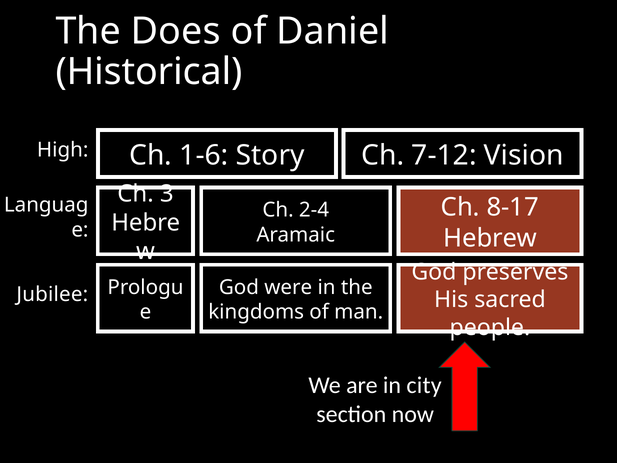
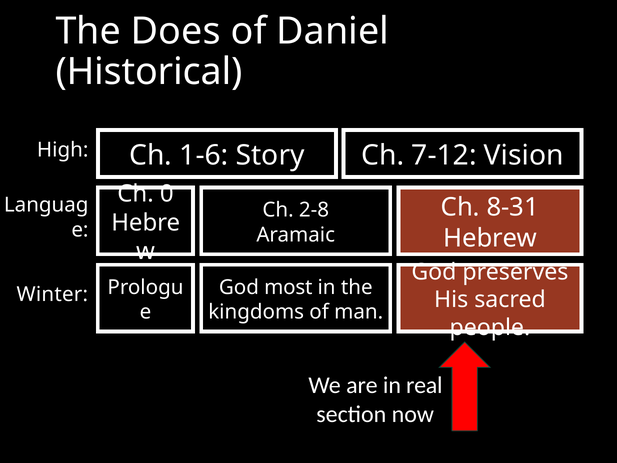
3: 3 -> 0 (167, 194)
8-17: 8-17 -> 8-31 (513, 207)
2-4: 2-4 -> 2-8 (314, 210)
were: were -> most (288, 287)
Jubilee: Jubilee -> Winter (52, 294)
city: city -> real (424, 385)
